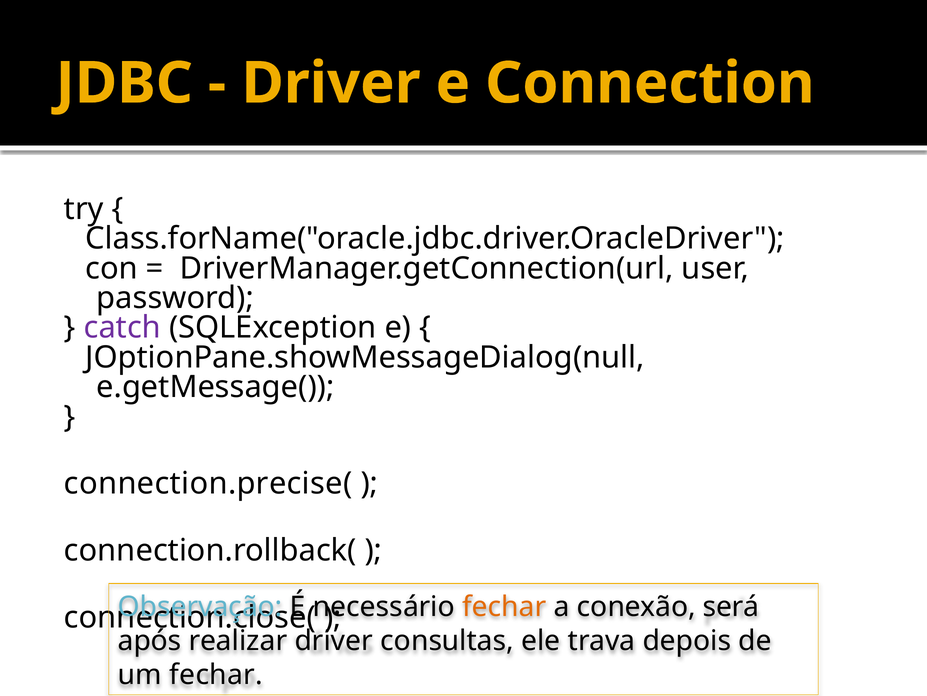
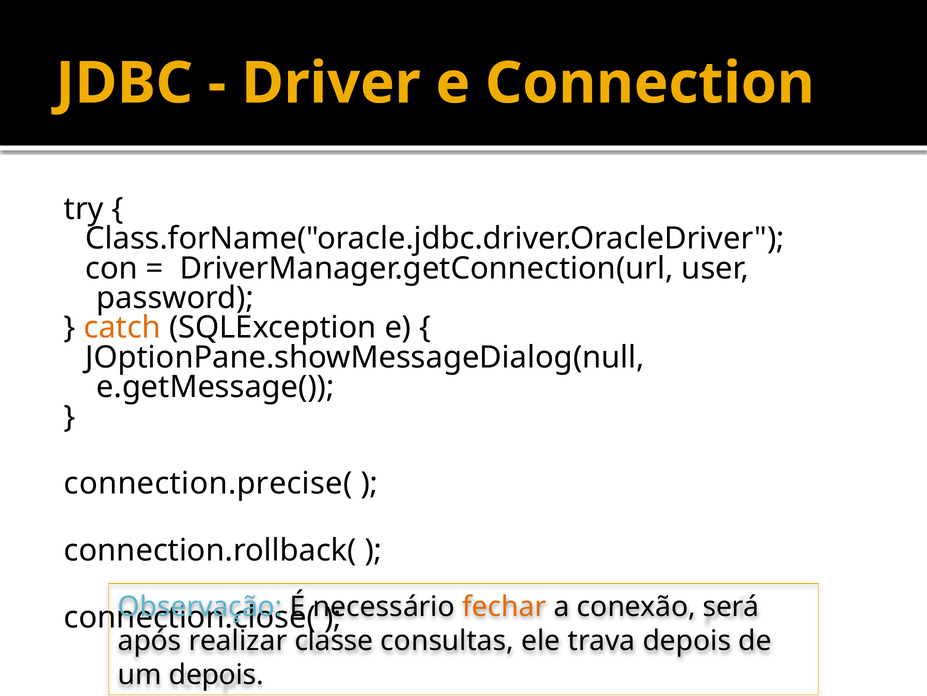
catch colour: purple -> orange (122, 327)
realizar driver: driver -> classe (334, 640)
um fechar: fechar -> depois (216, 674)
